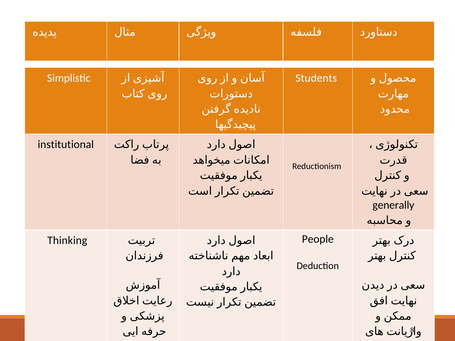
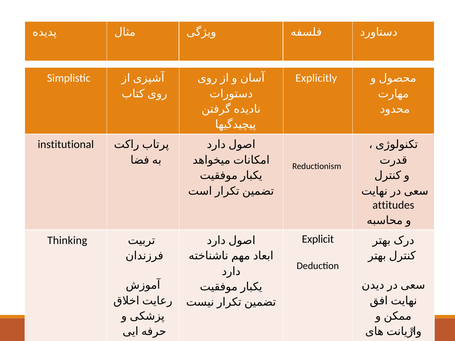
Students: Students -> Explicitly (316, 78)
generally: generally -> attitudes (393, 205)
People: People -> Explicit (318, 239)
